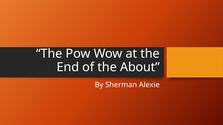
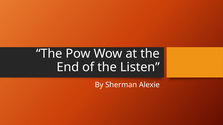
About: About -> Listen (140, 67)
